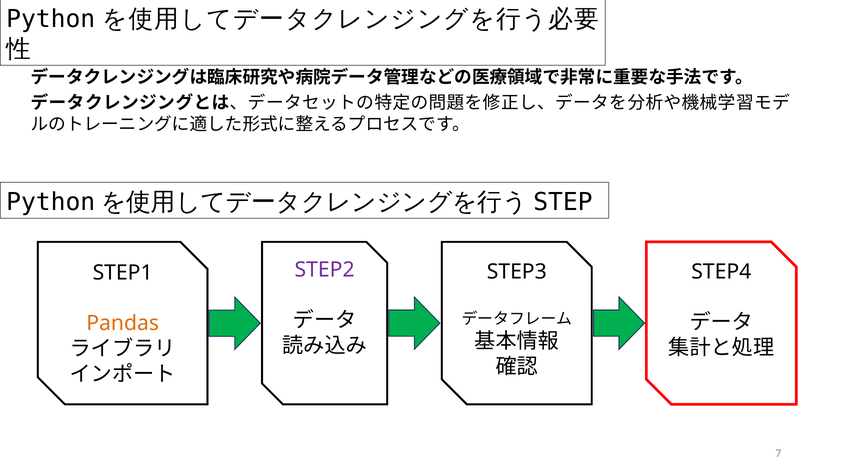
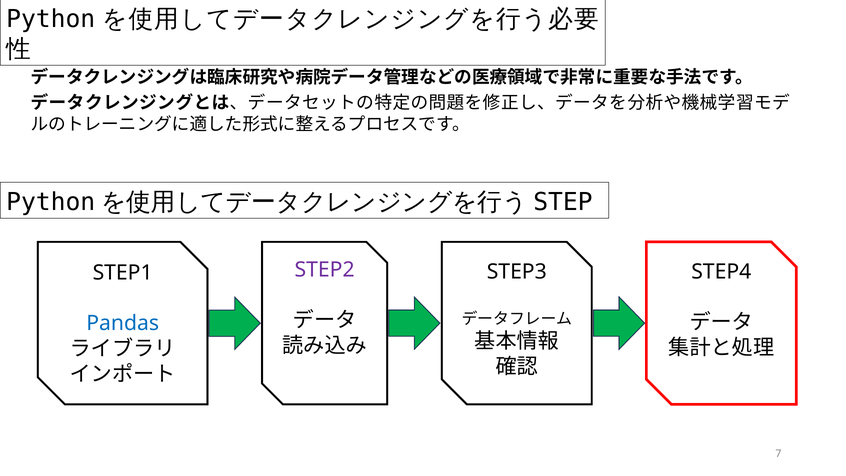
Pandas colour: orange -> blue (123, 323)
